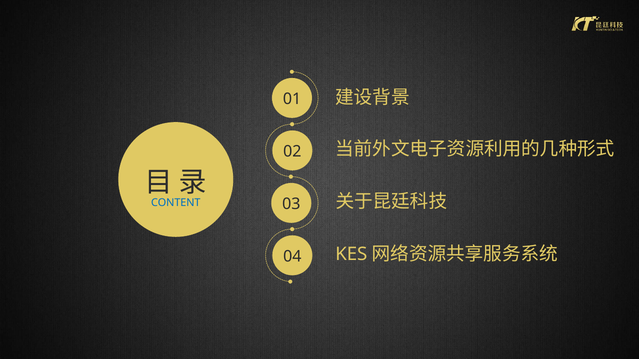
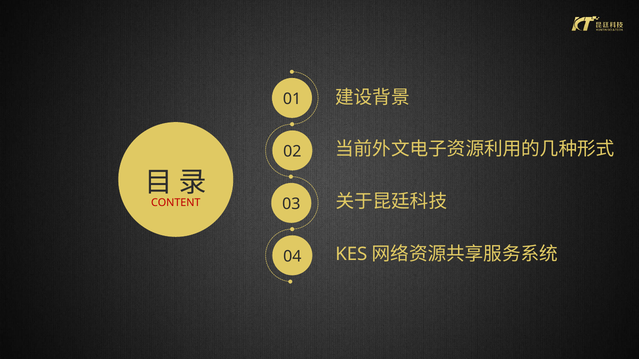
CONTENT colour: blue -> red (176, 203)
